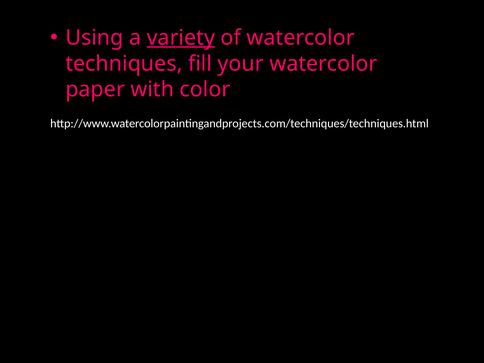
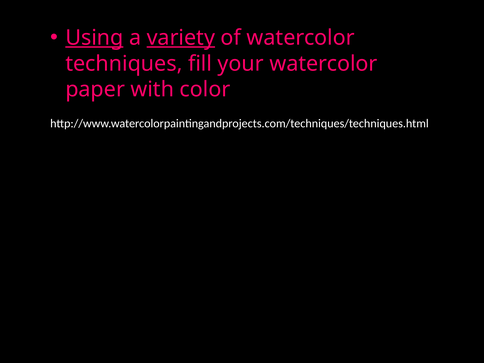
Using underline: none -> present (94, 38)
